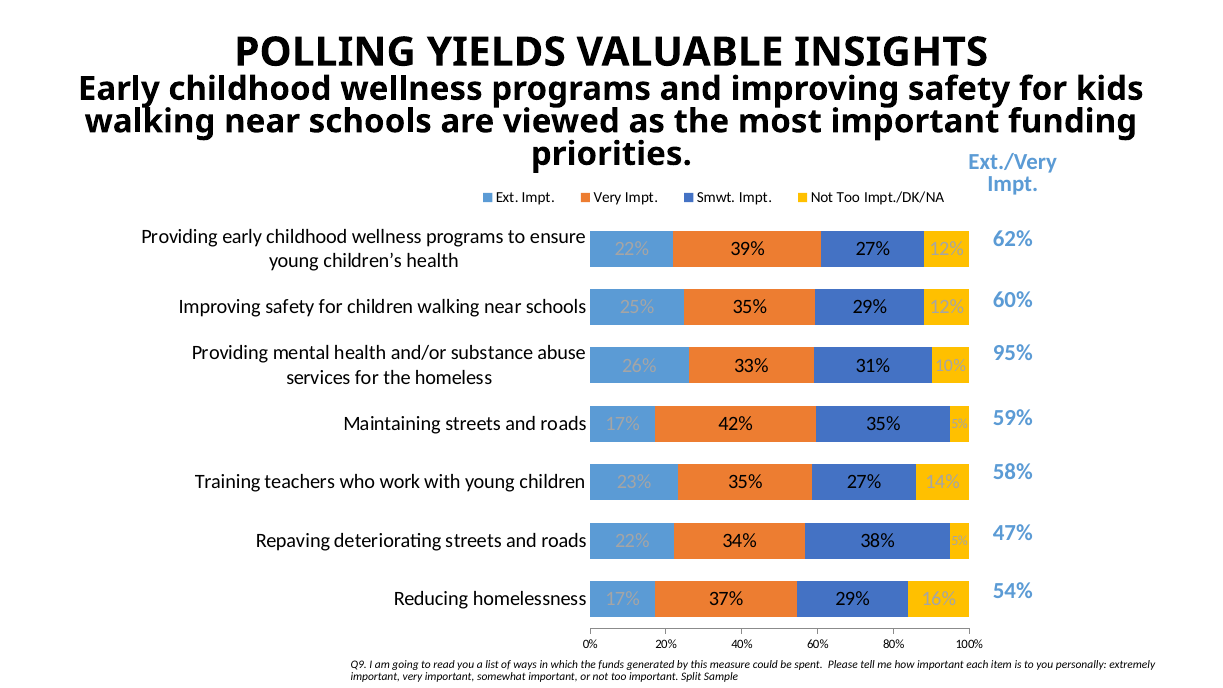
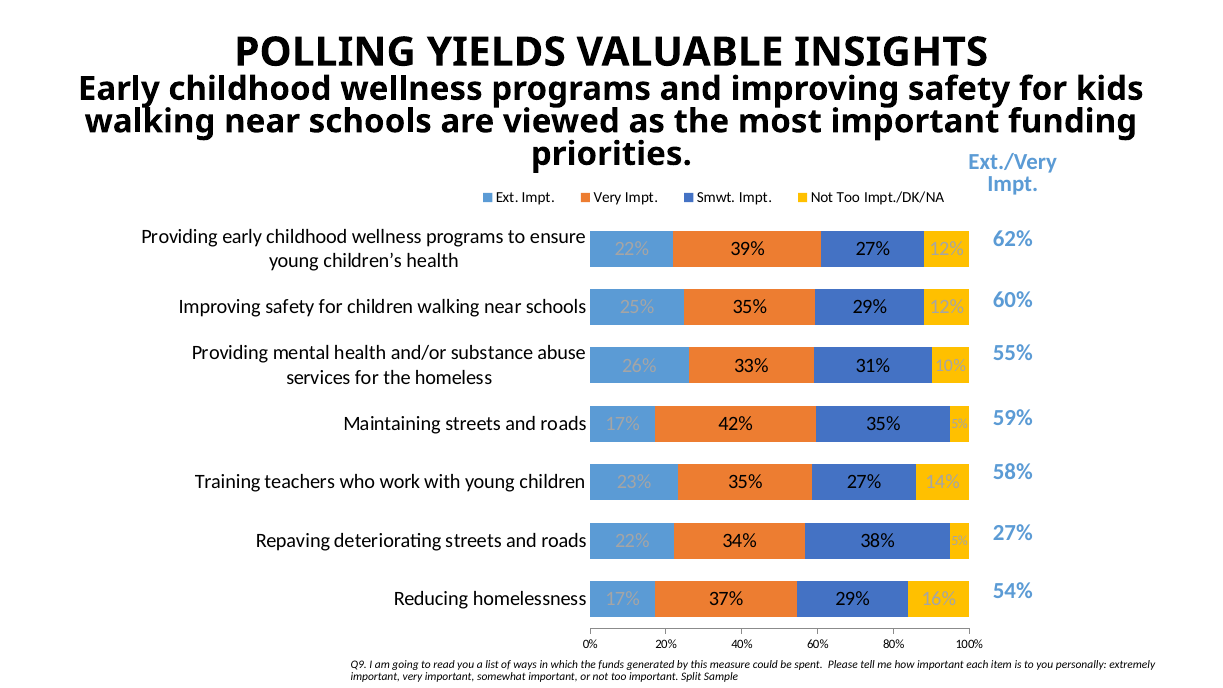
95%: 95% -> 55% (1013, 353)
47%: 47% -> 27% (1013, 533)
